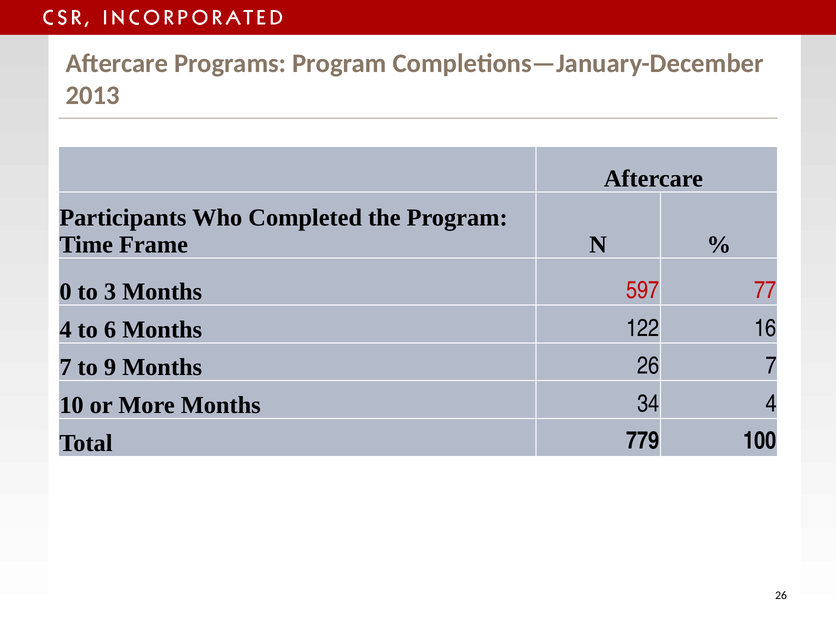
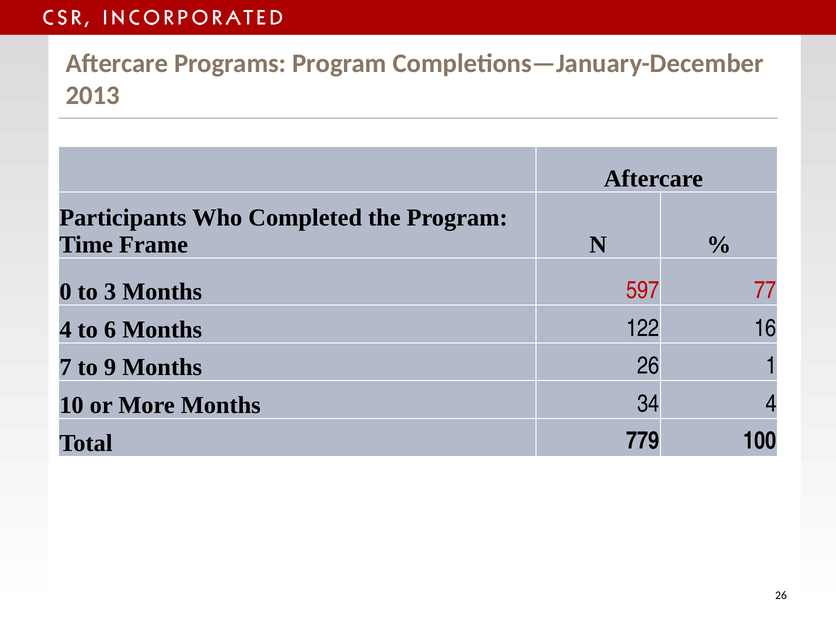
26 7: 7 -> 1 (771, 366)
